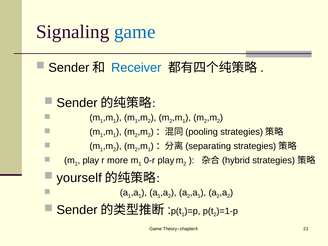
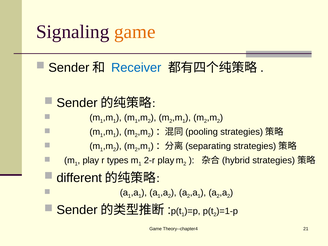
game colour: blue -> orange (135, 32)
more: more -> types (118, 160)
0-r: 0-r -> 2-r (149, 160)
yourself: yourself -> different (79, 178)
